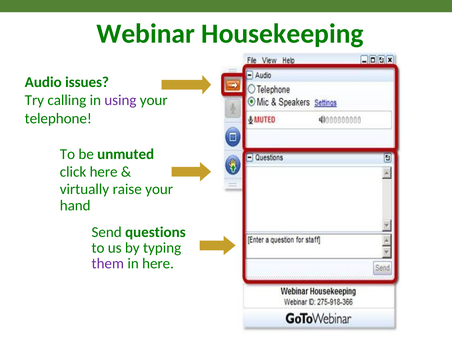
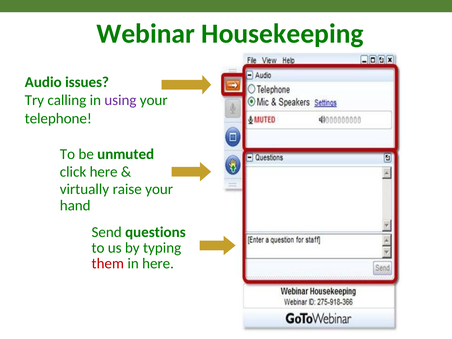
them colour: purple -> red (108, 263)
